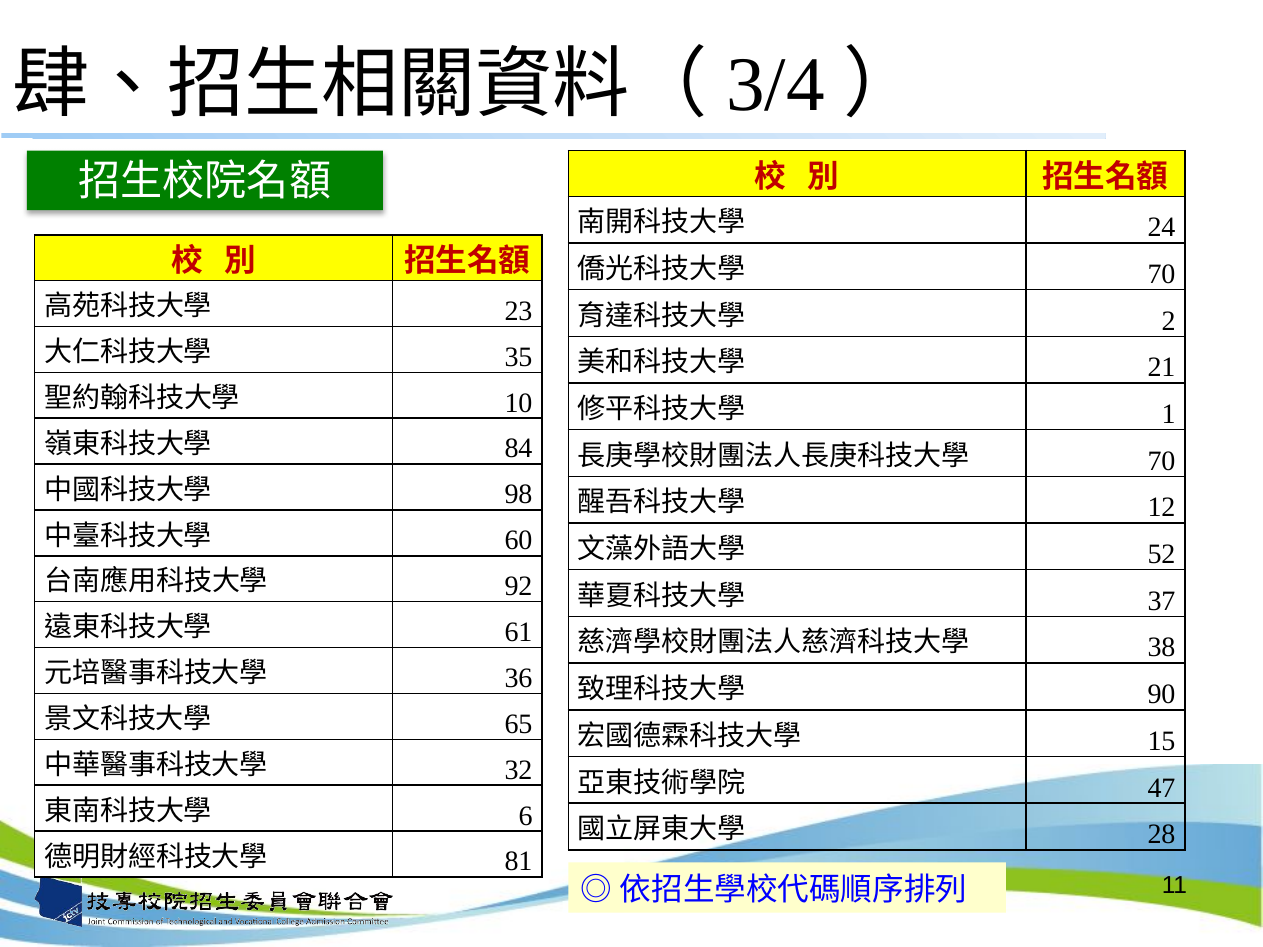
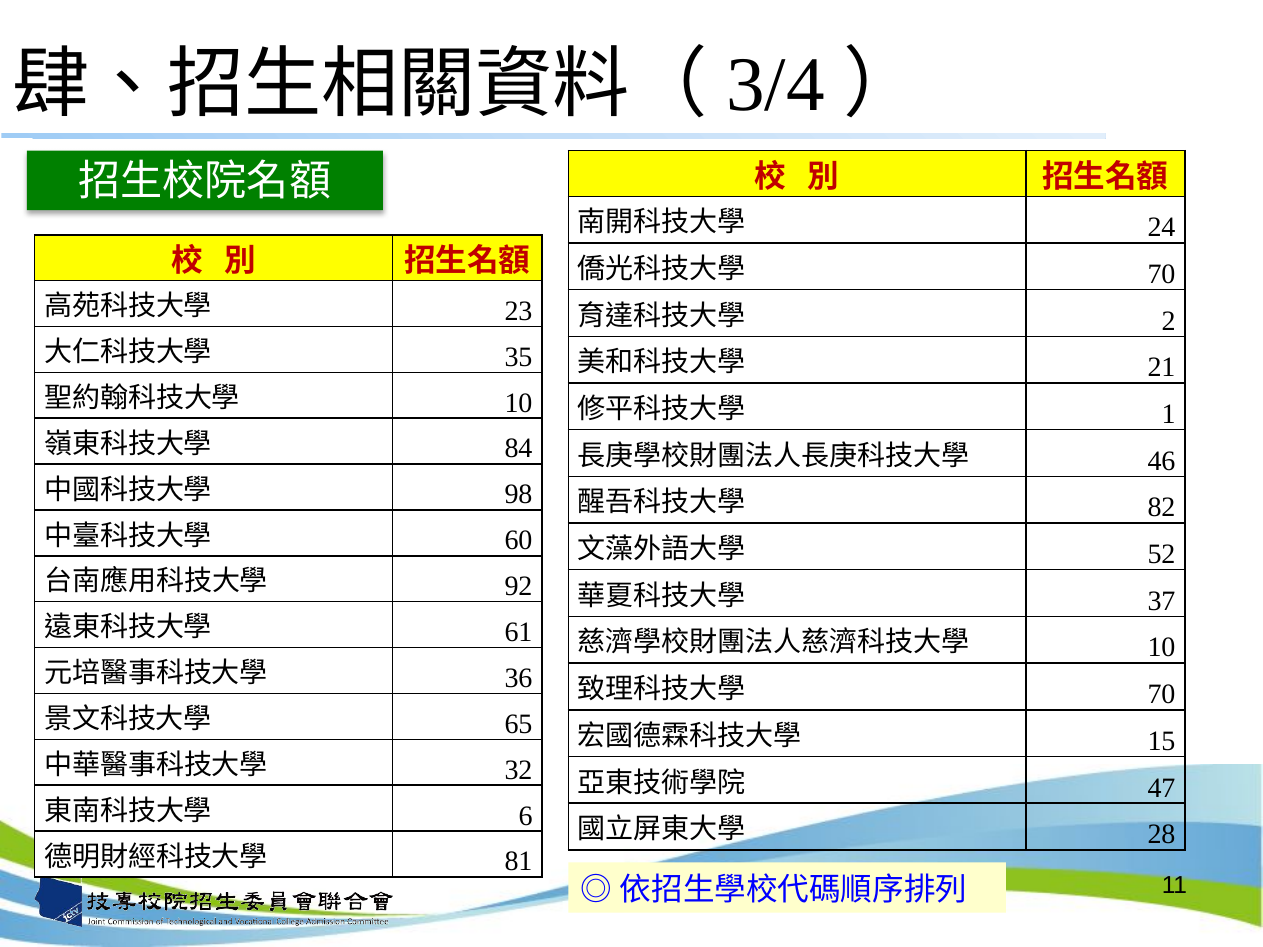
70: 70 -> 46 (1162, 461)
12: 12 -> 82 (1162, 508)
38: 38 -> 10 (1162, 648)
90: 90 -> 70 (1162, 695)
